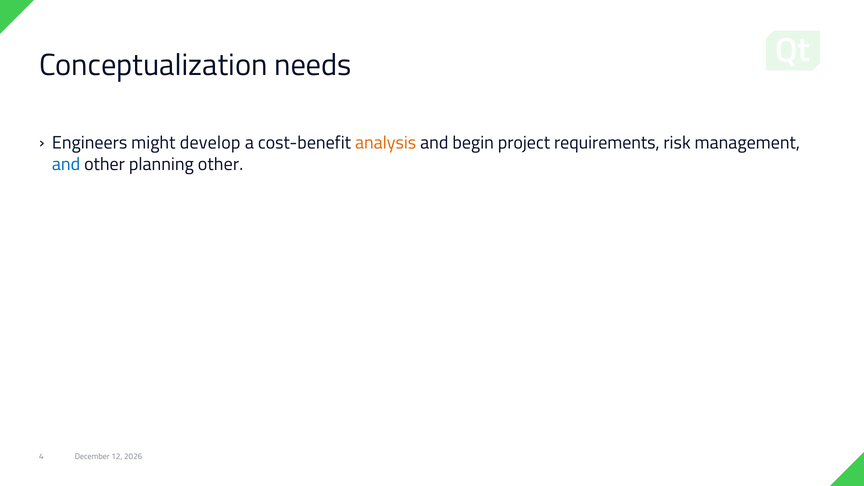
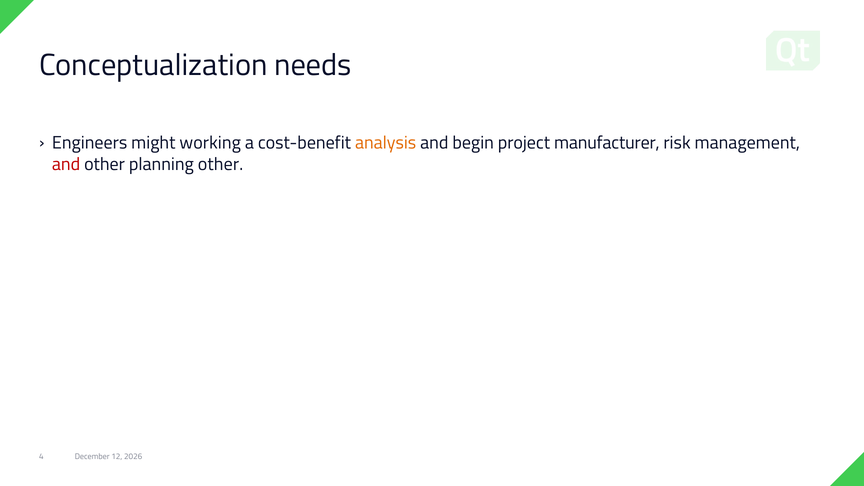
develop: develop -> working (210, 143)
requirements: requirements -> manufacturer (607, 143)
and colour: blue -> red (66, 164)
